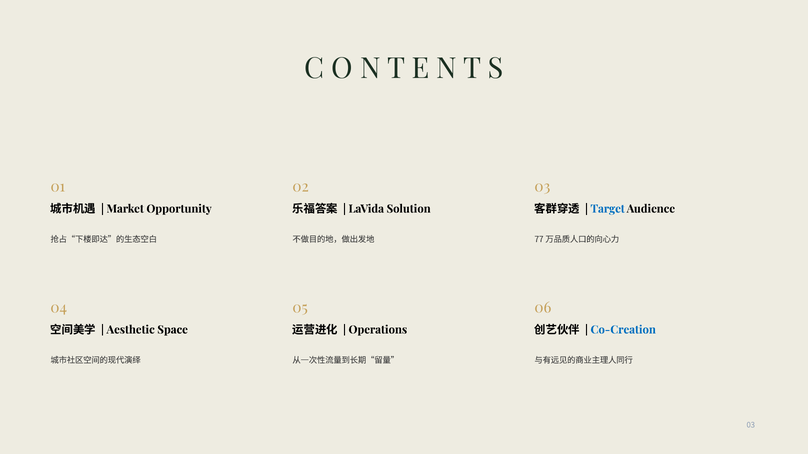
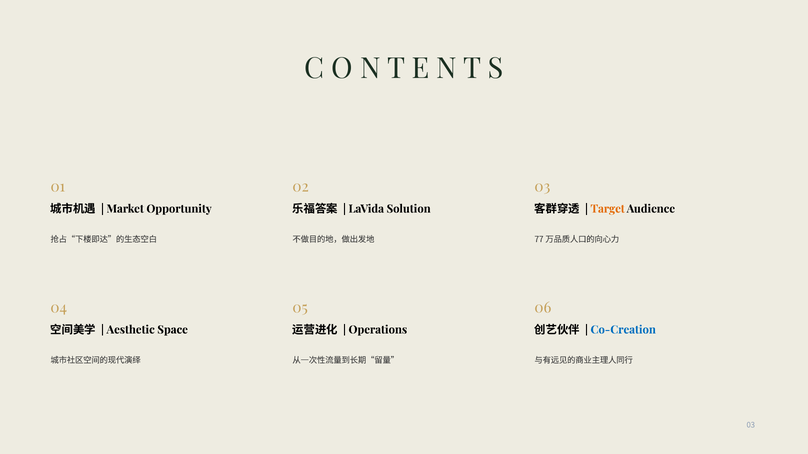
Target colour: blue -> orange (608, 209)
